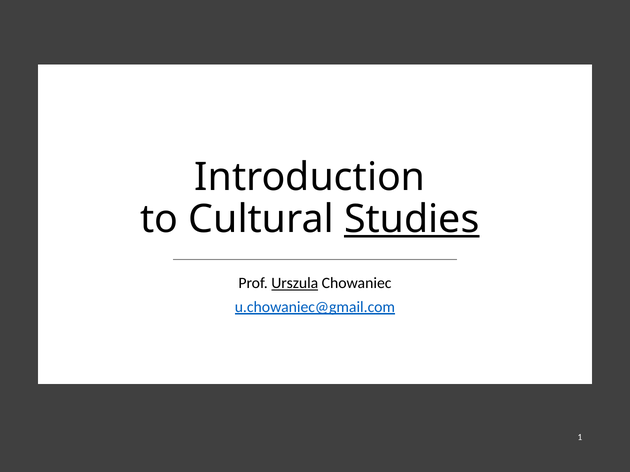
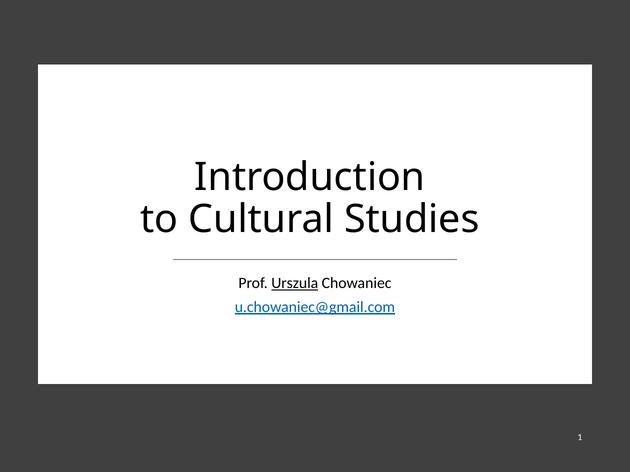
Studies underline: present -> none (412, 220)
